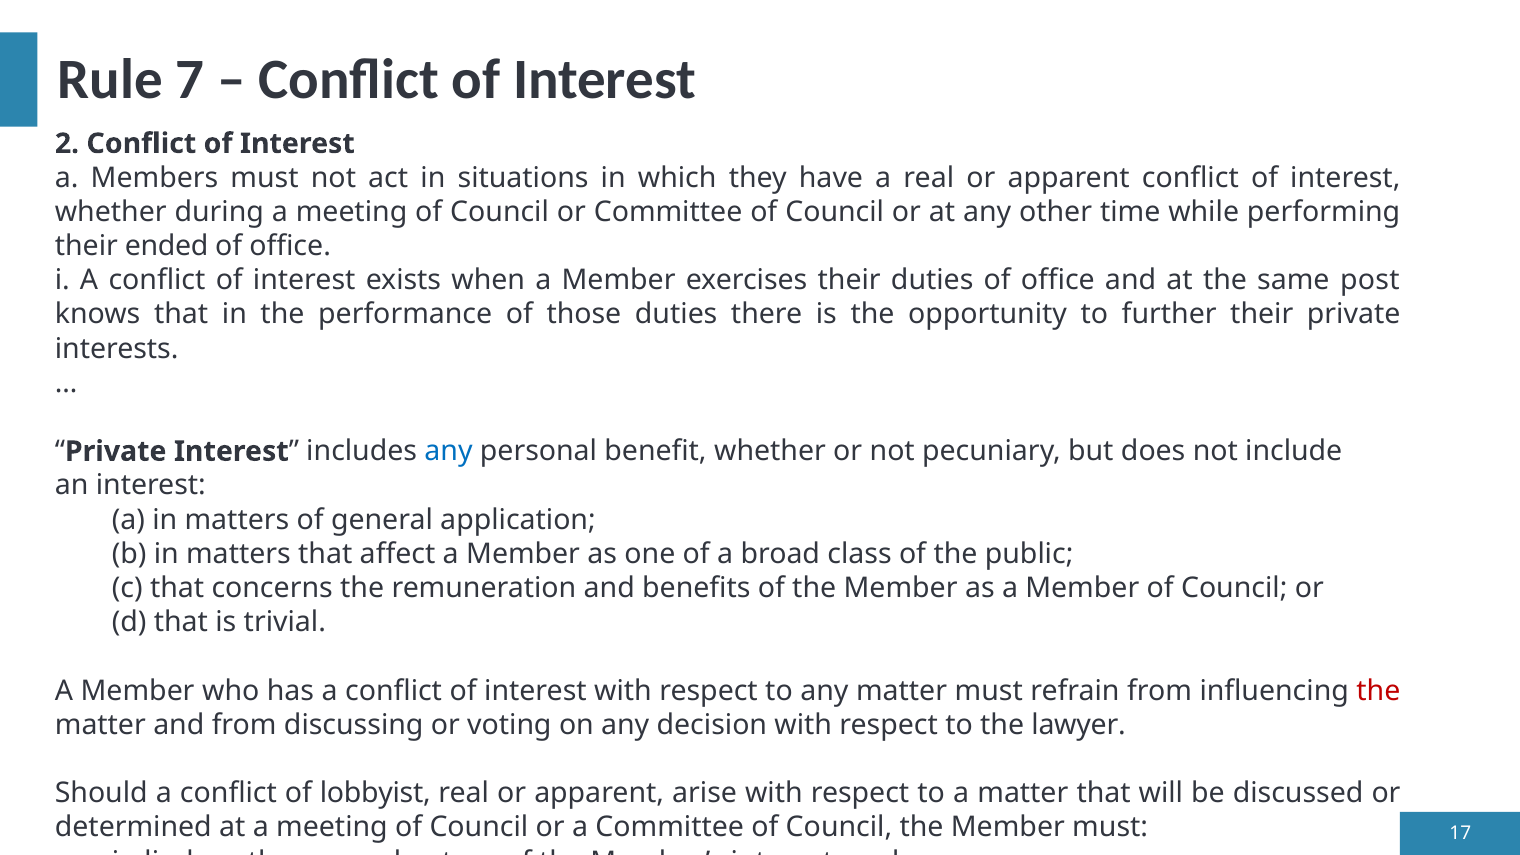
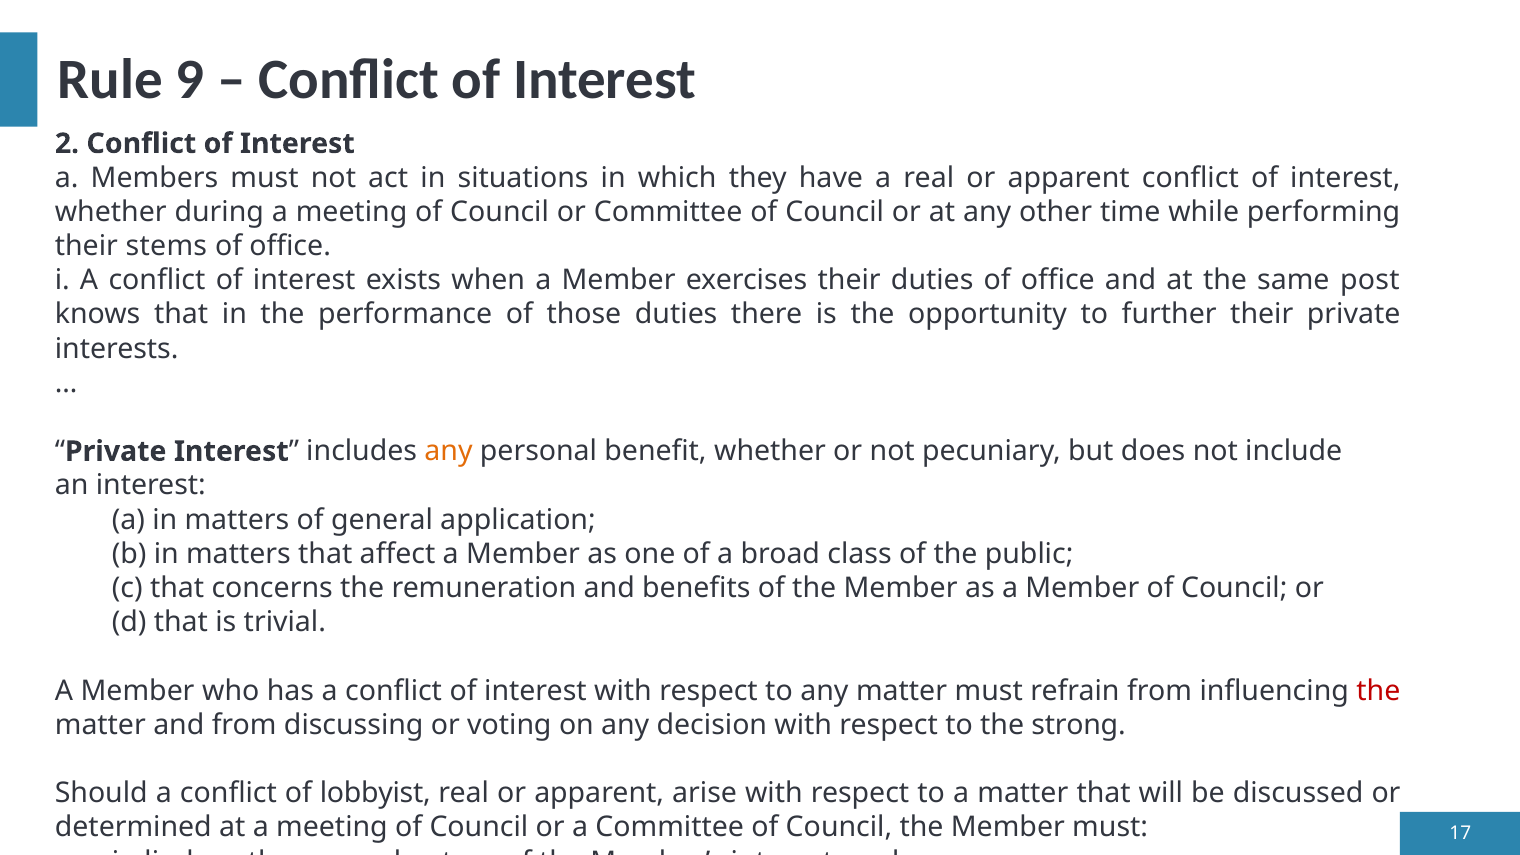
7: 7 -> 9 (190, 79)
ended: ended -> stems (166, 246)
any colour: blue -> orange (449, 451)
lawyer: lawyer -> strong (1079, 725)
